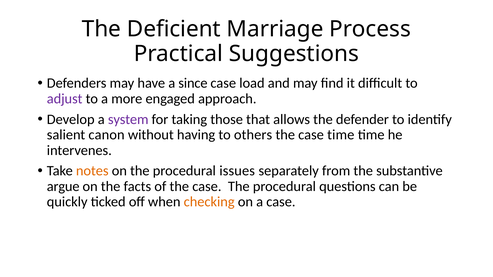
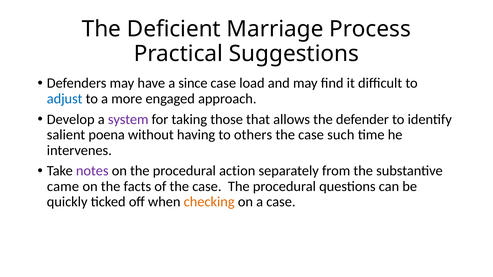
adjust colour: purple -> blue (65, 99)
canon: canon -> poena (107, 135)
case time: time -> such (341, 135)
notes colour: orange -> purple (92, 171)
issues: issues -> action (237, 171)
argue: argue -> came (63, 187)
